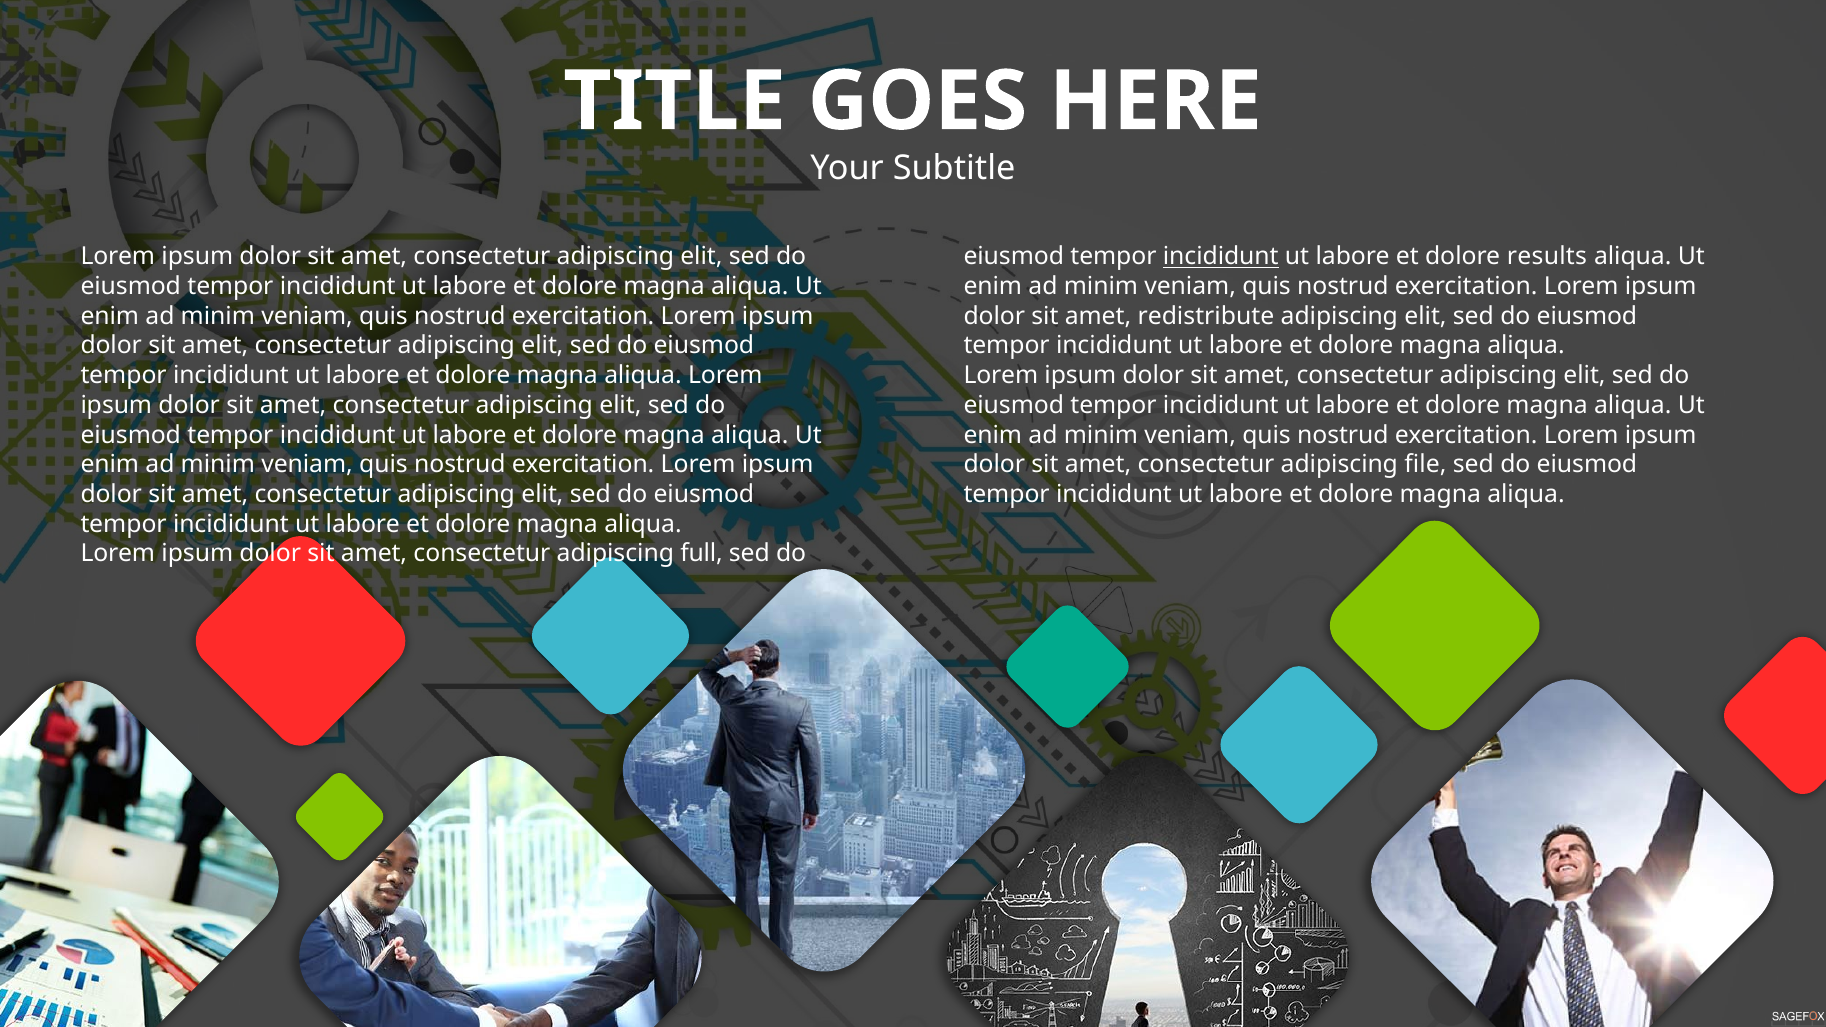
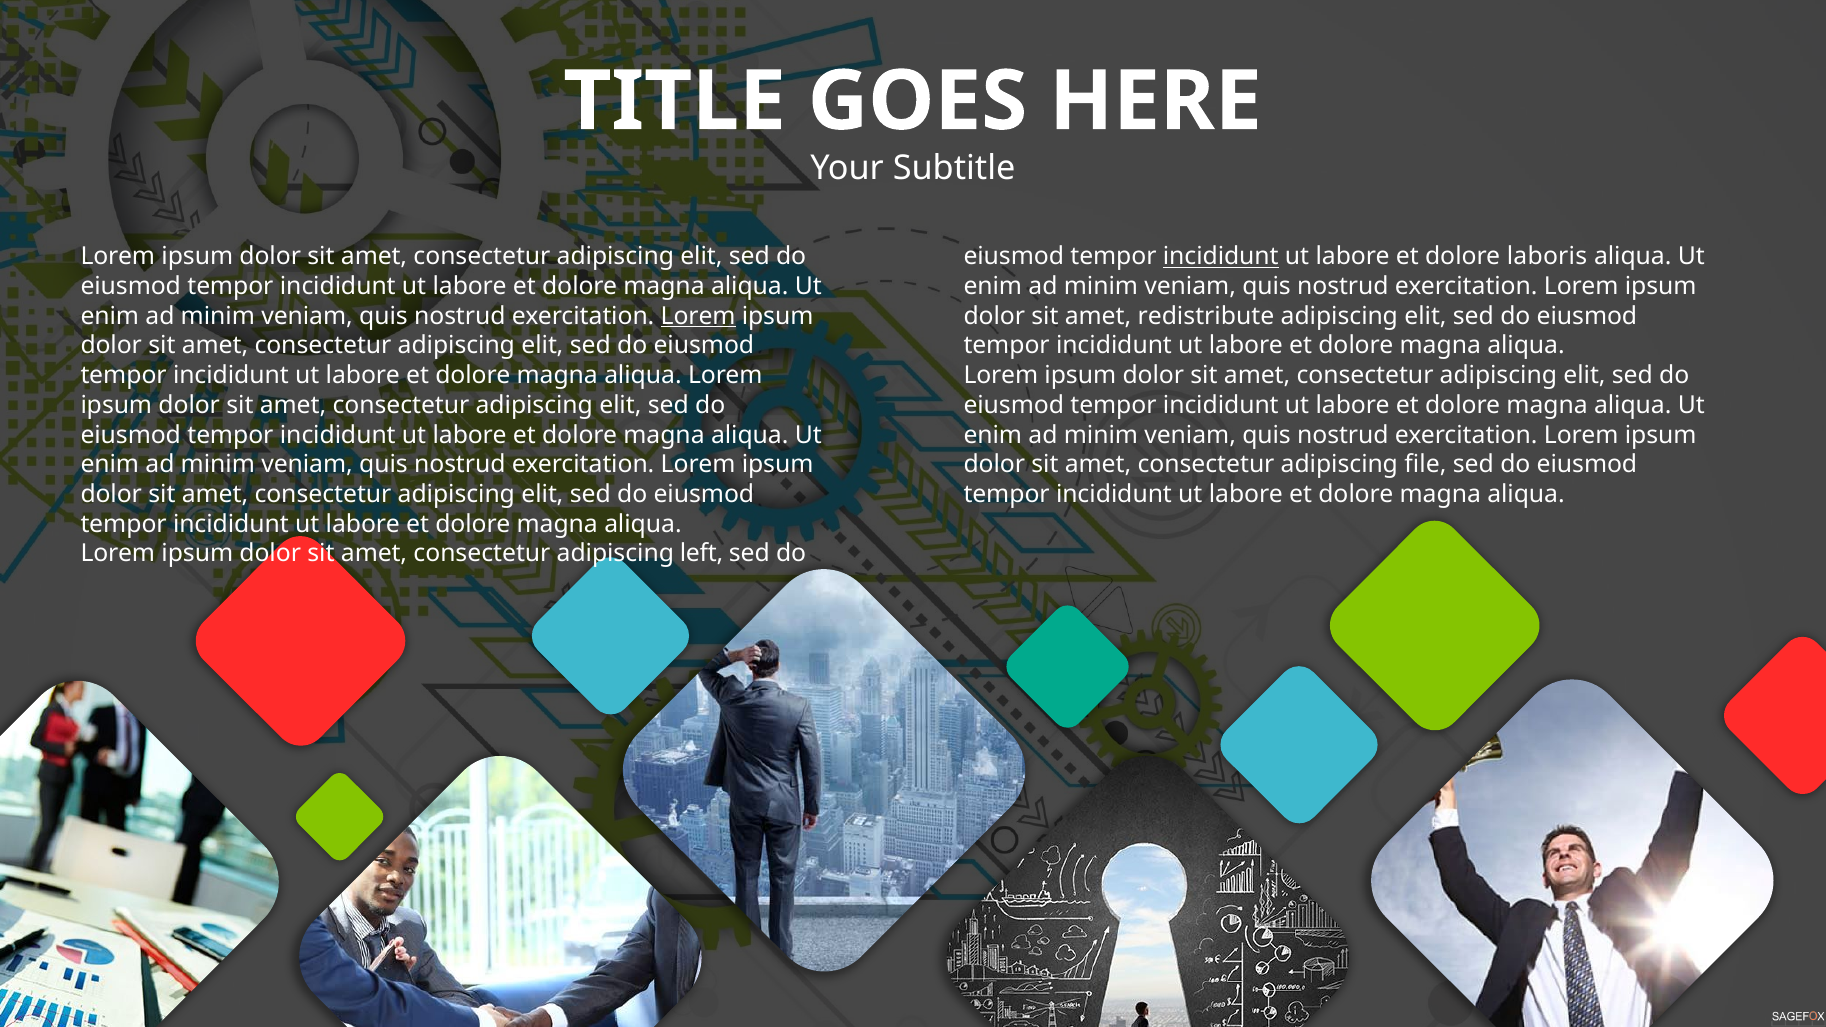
results: results -> laboris (1547, 257)
Lorem underline: none -> present (698, 316)
full: full -> left (702, 554)
